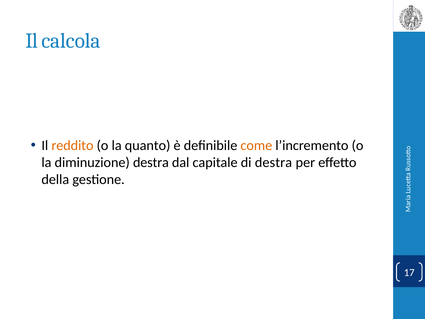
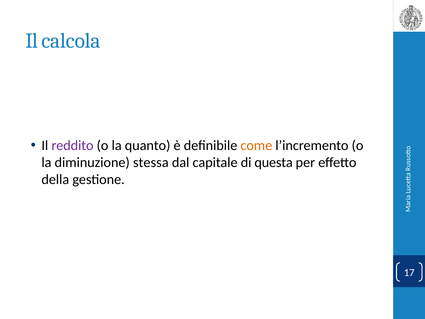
reddito colour: orange -> purple (72, 145)
diminuzione destra: destra -> stessa (151, 162)
di destra: destra -> questa (274, 162)
